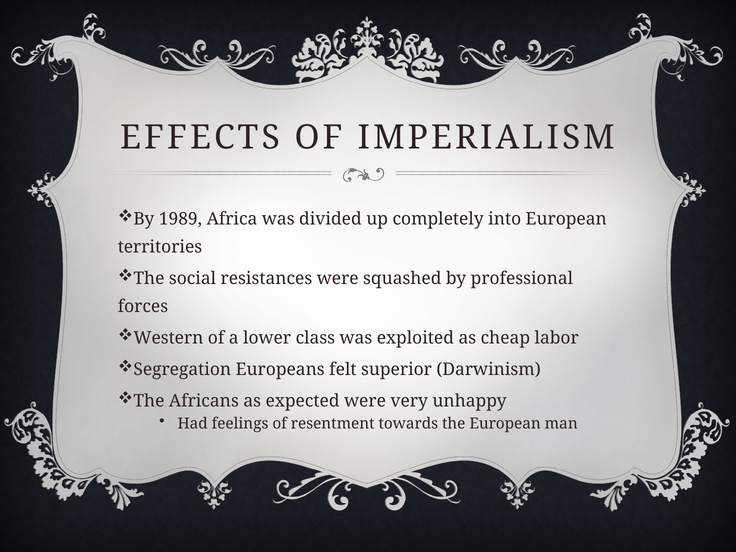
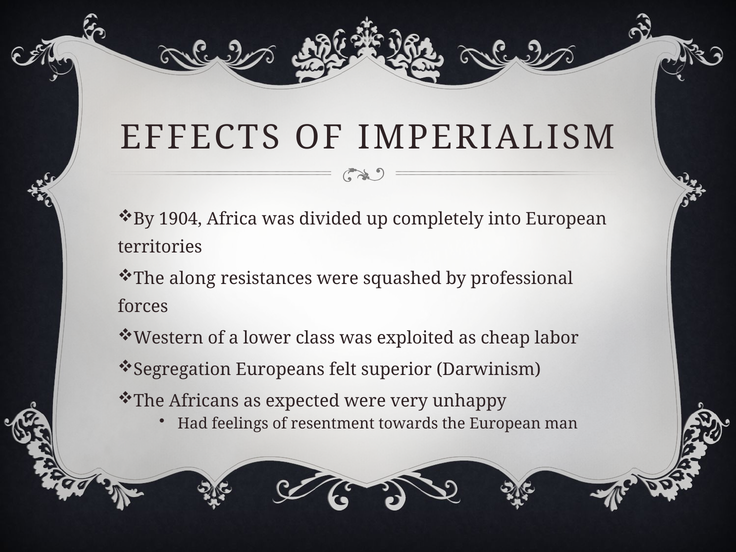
1989: 1989 -> 1904 (180, 219)
social: social -> along (192, 279)
